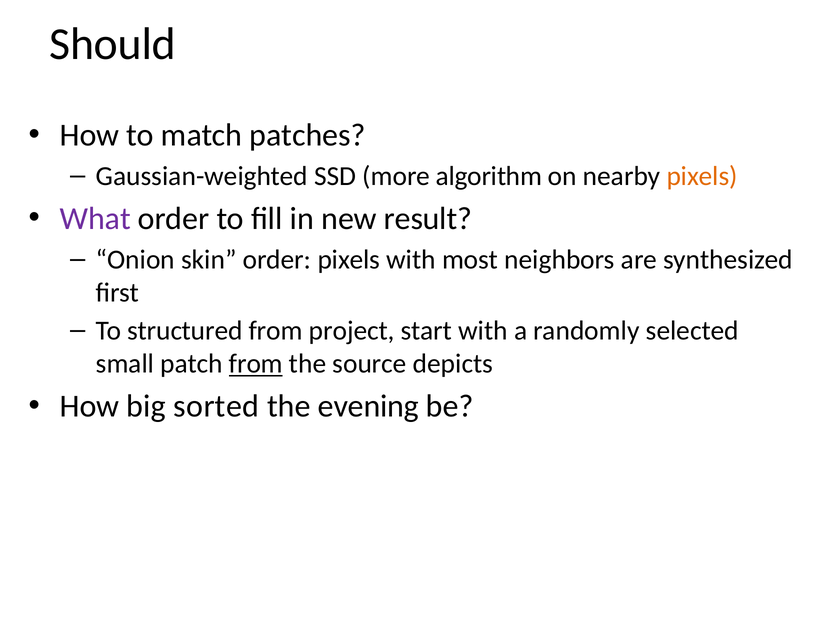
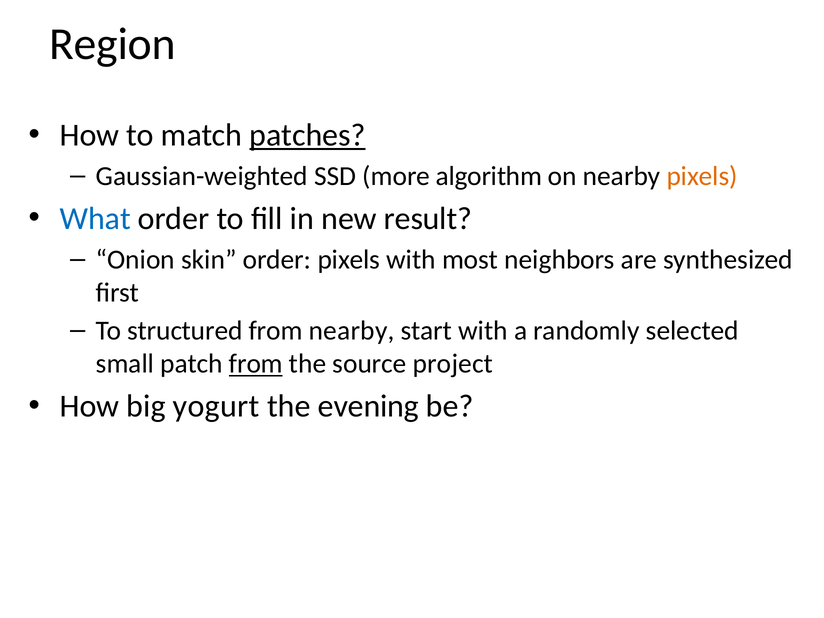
Should: Should -> Region (113, 44)
patches underline: none -> present (307, 135)
What colour: purple -> blue (95, 219)
from project: project -> nearby (352, 331)
depicts: depicts -> project (453, 364)
sorted: sorted -> yogurt (216, 406)
